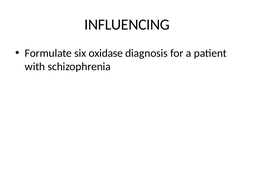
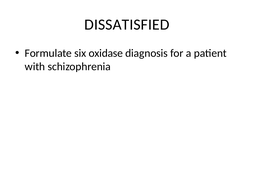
INFLUENCING: INFLUENCING -> DISSATISFIED (127, 25)
